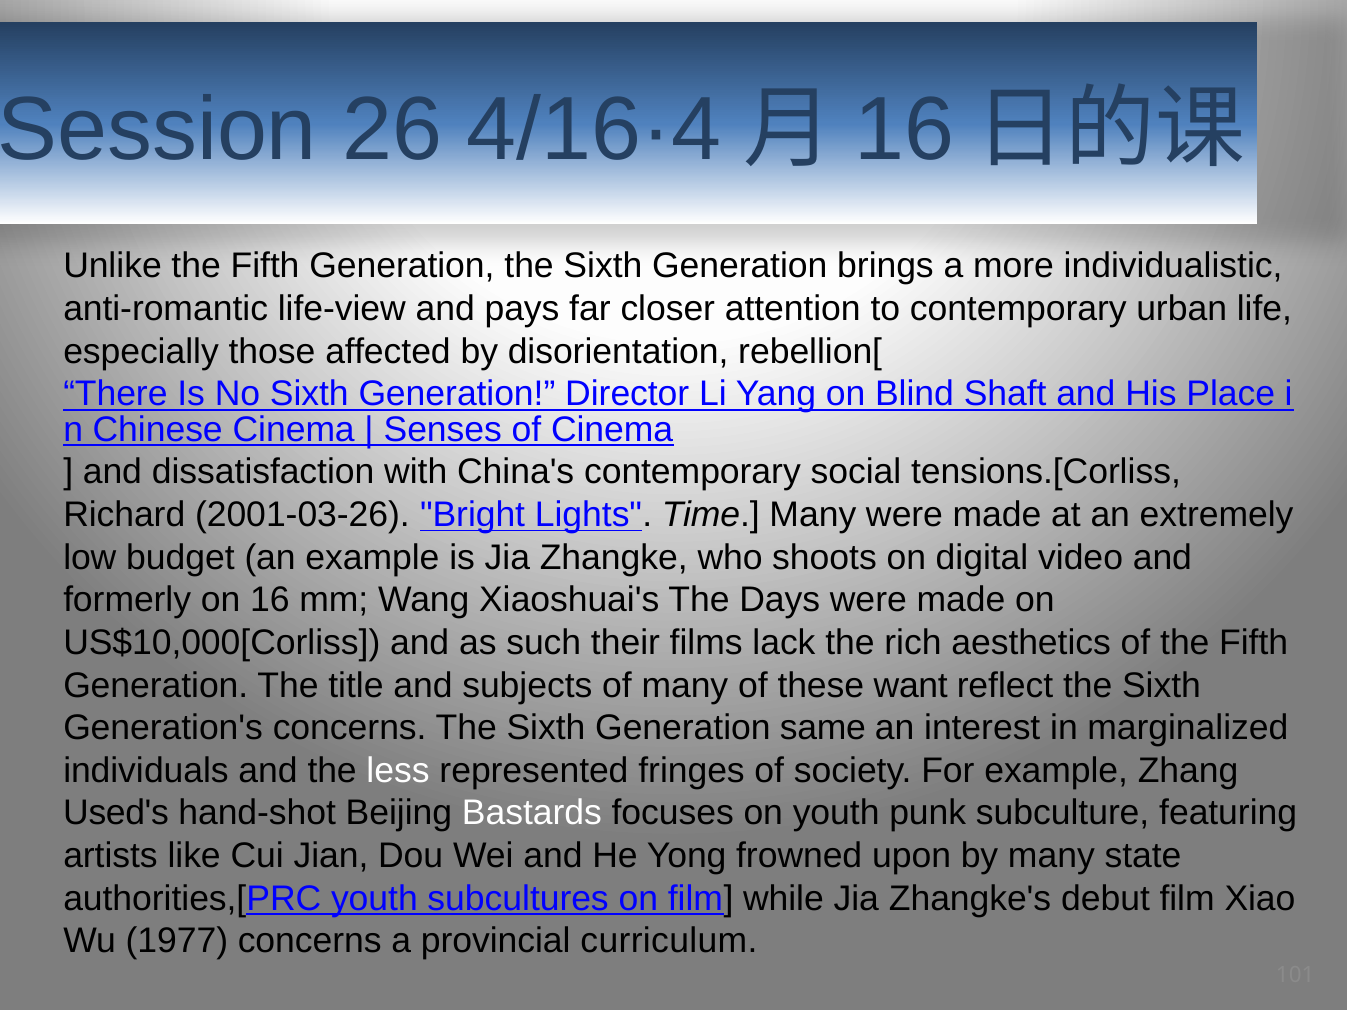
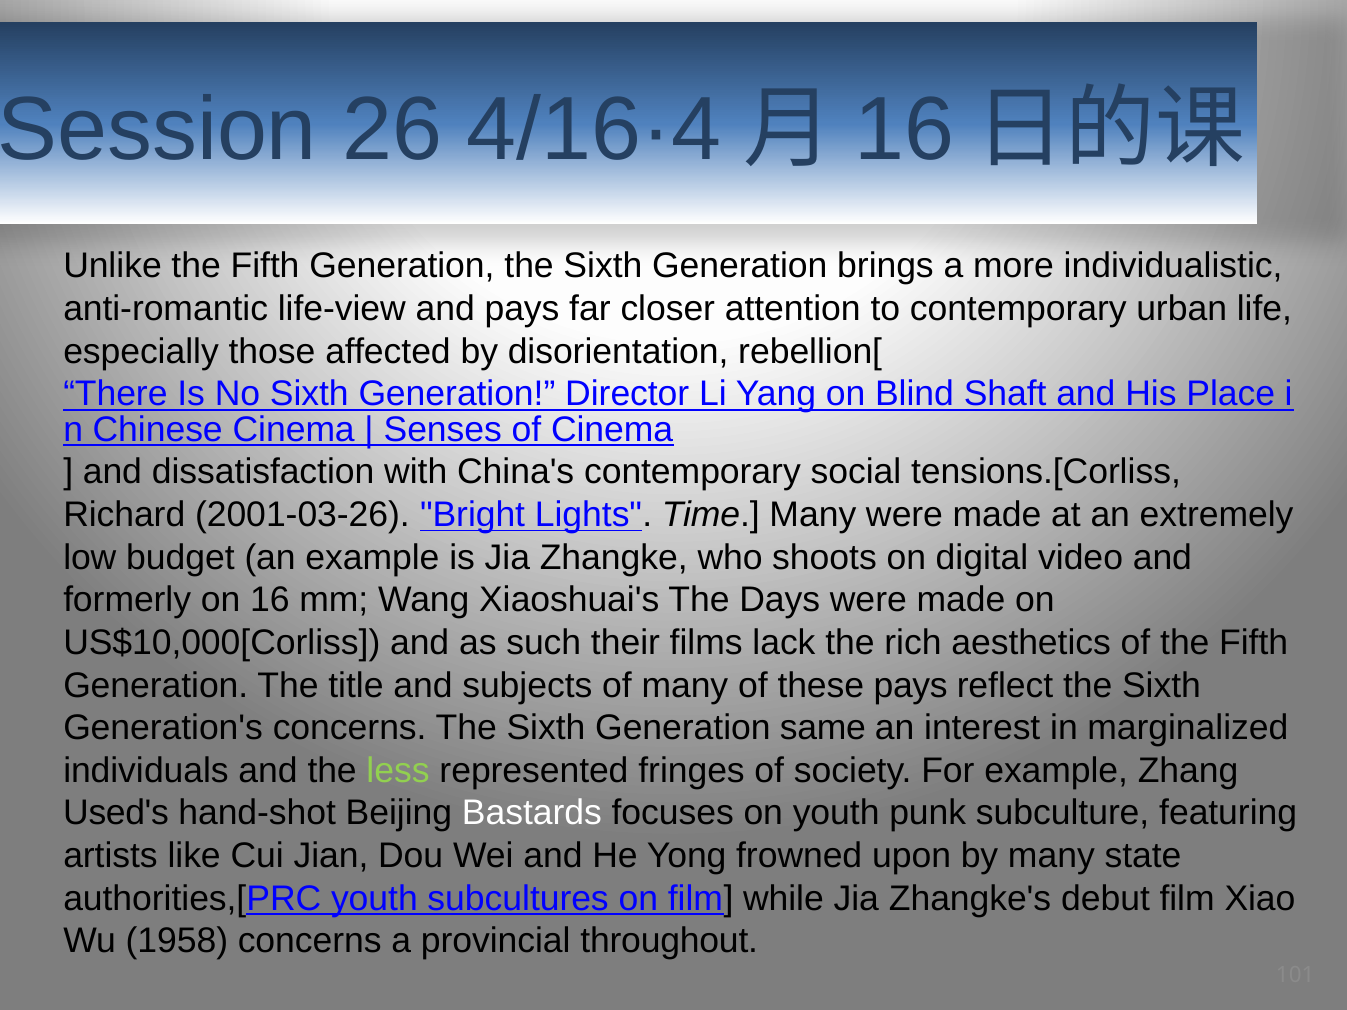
these want: want -> pays (911, 686)
less colour: white -> light green (398, 771)
1977: 1977 -> 1958 (177, 941)
curriculum: curriculum -> throughout (669, 941)
